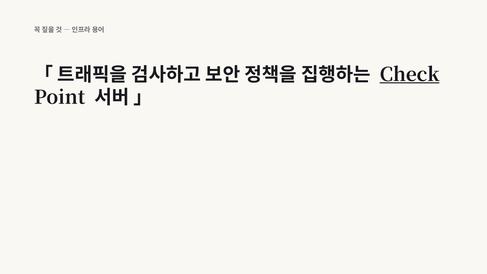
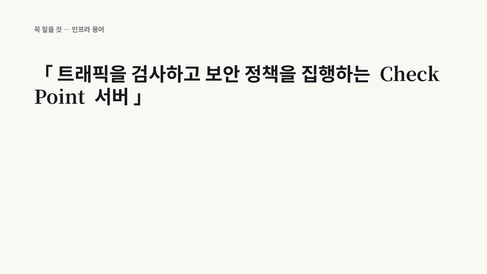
Check underline: present -> none (410, 75)
